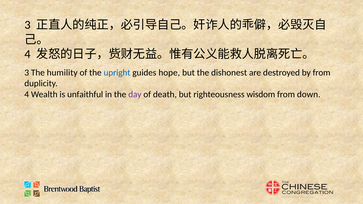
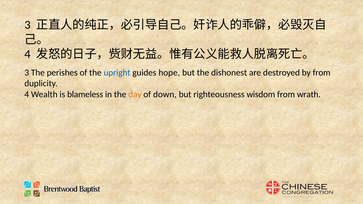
humility: humility -> perishes (62, 73)
unfaithful: unfaithful -> blameless (85, 94)
day colour: purple -> orange (135, 94)
death: death -> down (165, 94)
down: down -> wrath (309, 94)
